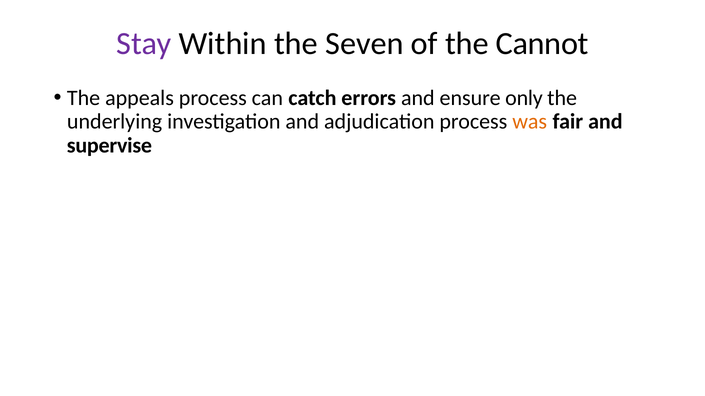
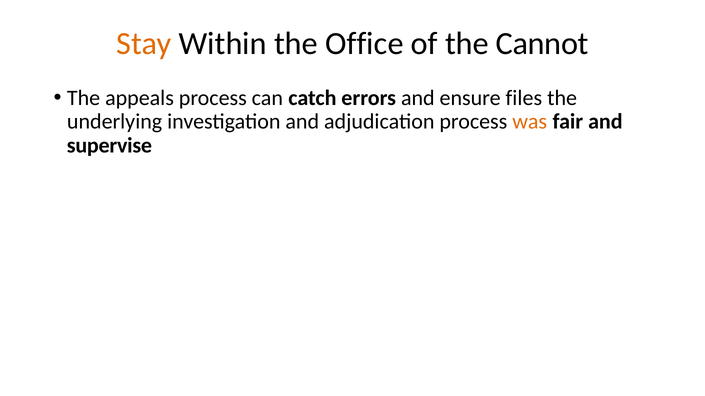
Stay colour: purple -> orange (144, 44)
Seven: Seven -> Office (364, 44)
only: only -> files (524, 98)
